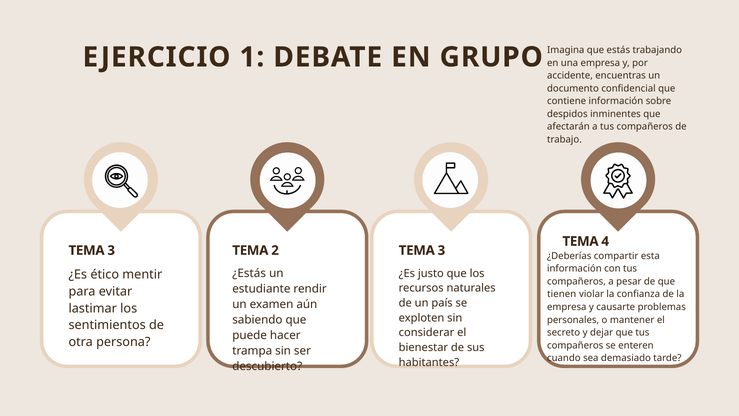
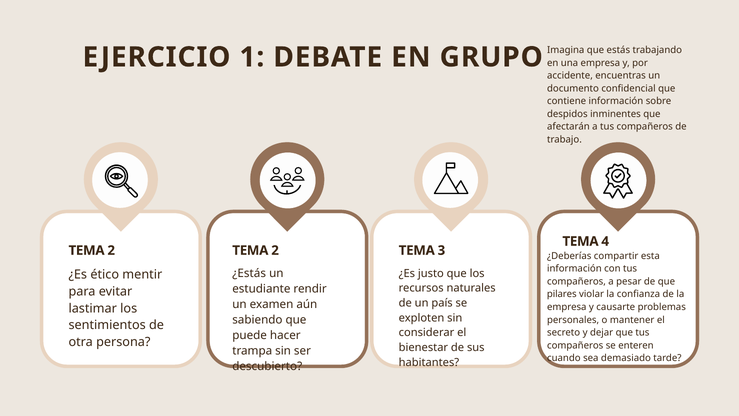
3: 3 -> 2 (111, 250)
tienen: tienen -> pilares (562, 294)
